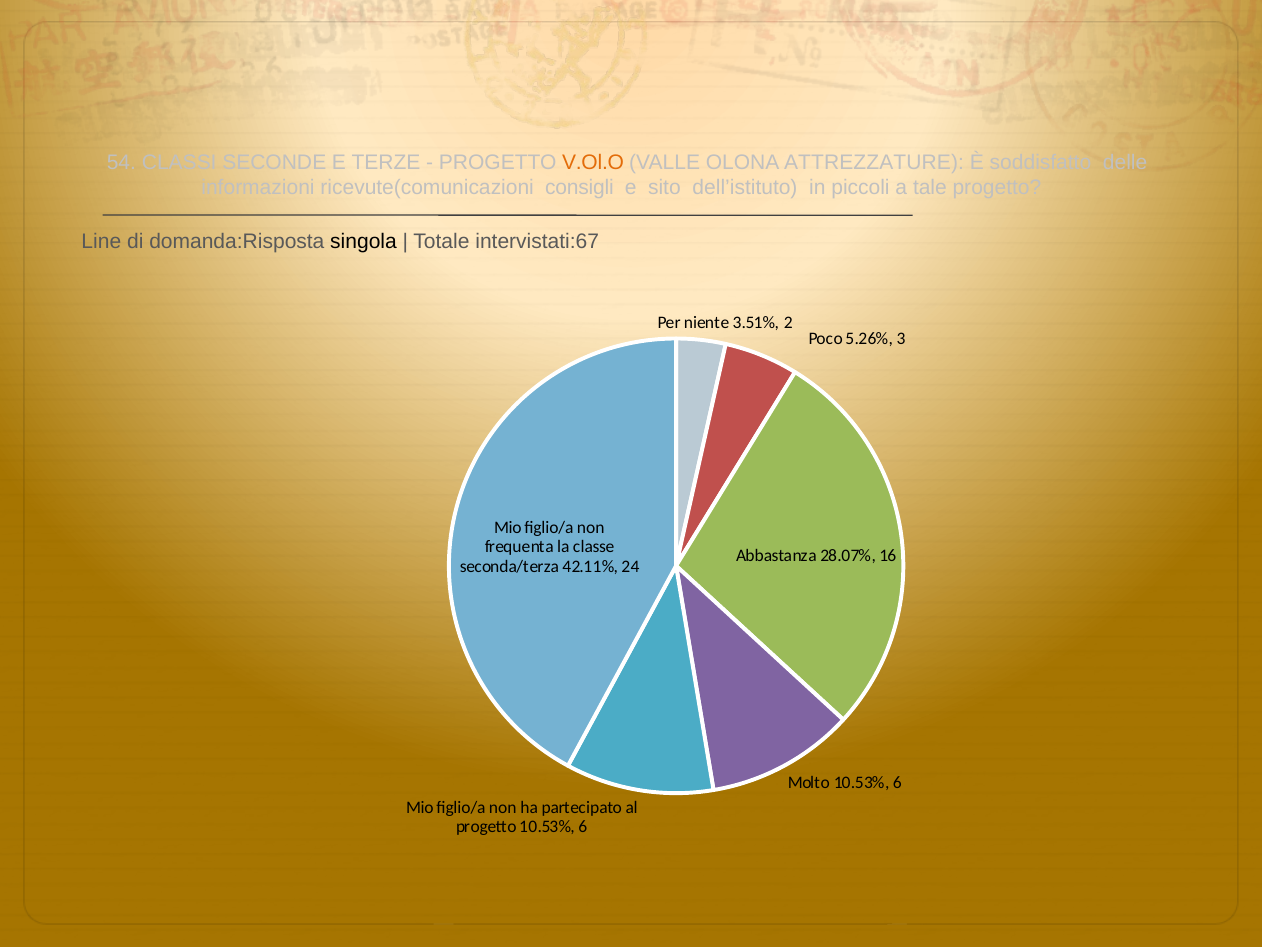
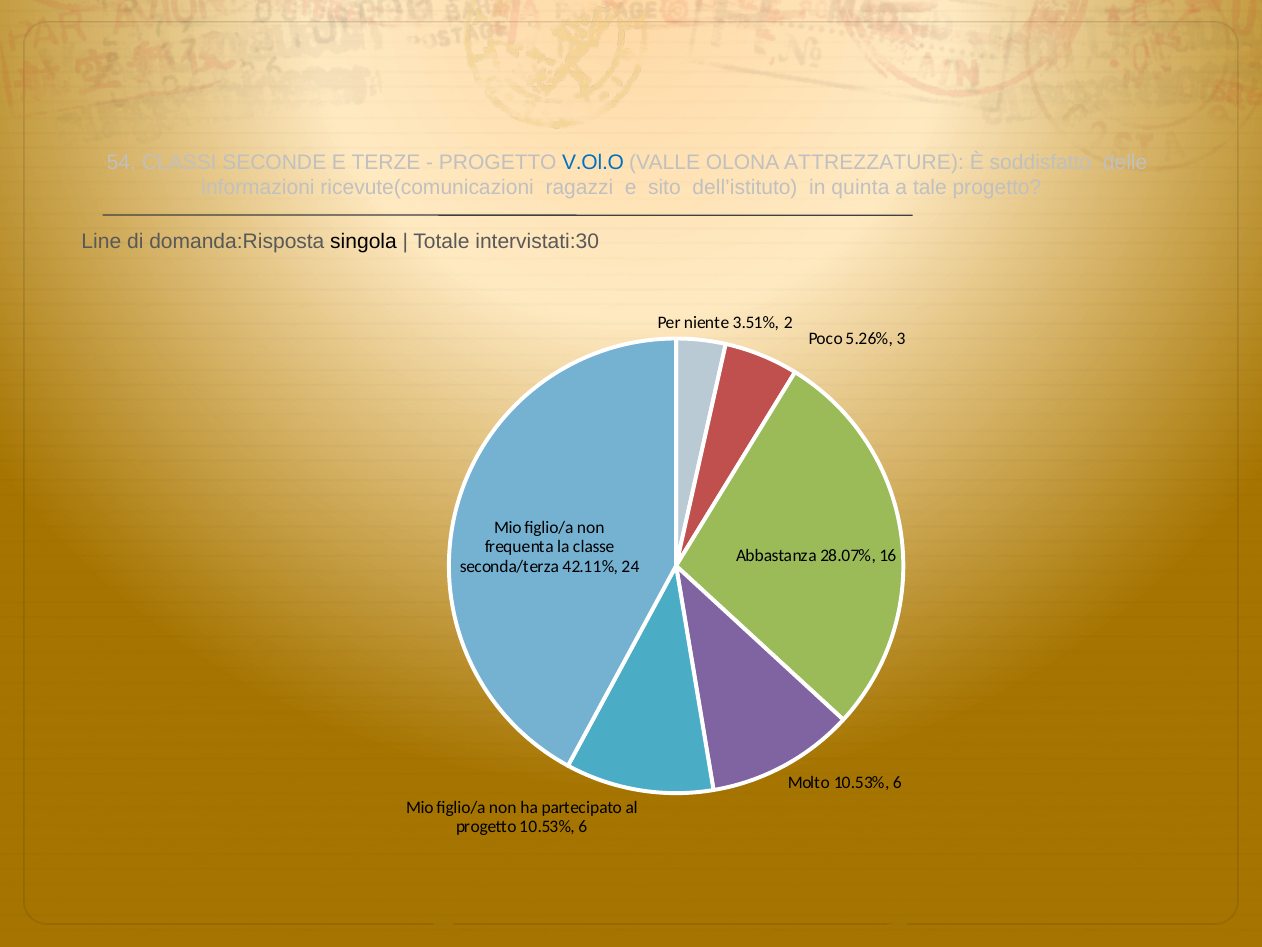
V.Ol.O colour: orange -> blue (593, 162)
consigli: consigli -> ragazzi (579, 188)
piccoli: piccoli -> quinta (860, 188)
intervistati:67: intervistati:67 -> intervistati:30 (537, 241)
